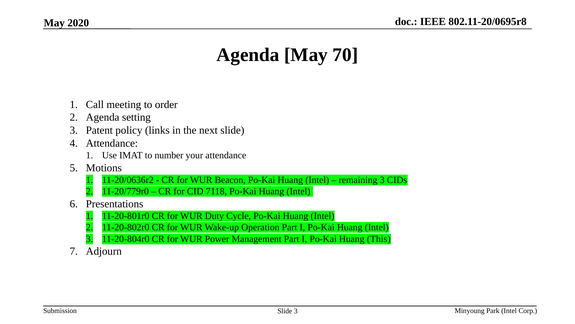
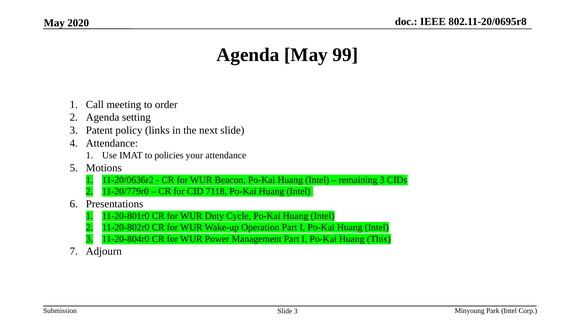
70: 70 -> 99 (345, 55)
number: number -> policies (169, 155)
